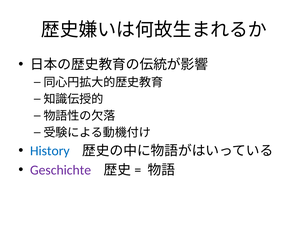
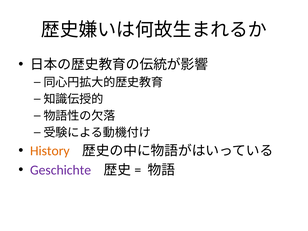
History colour: blue -> orange (50, 151)
